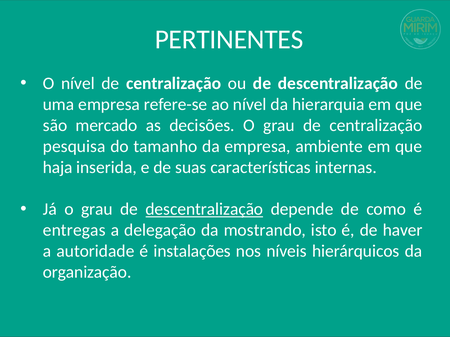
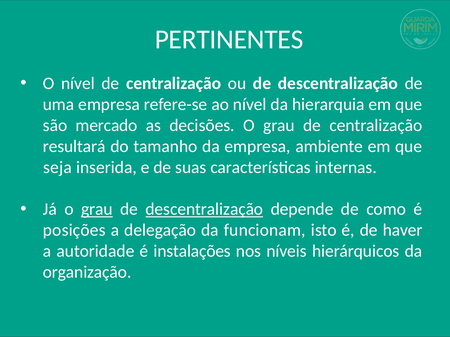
pesquisa: pesquisa -> resultará (74, 146)
haja: haja -> seja (57, 167)
grau underline: none -> present (97, 210)
entregas: entregas -> posições (74, 231)
mostrando: mostrando -> funcionam (265, 231)
